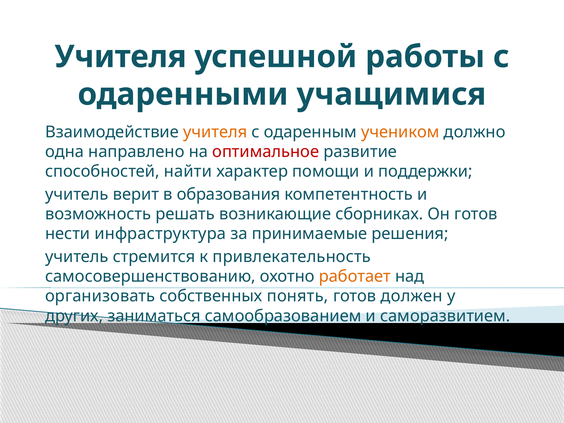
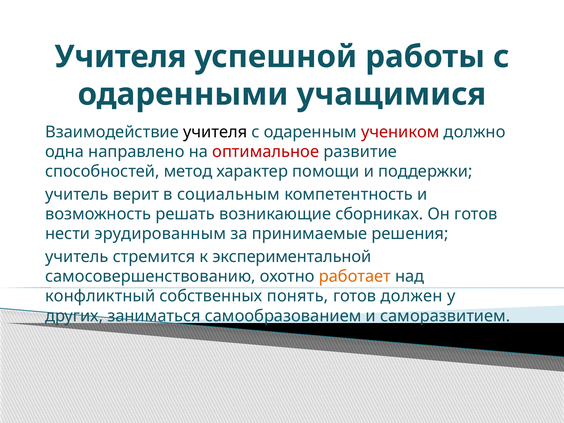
учителя colour: orange -> black (215, 132)
учеником colour: orange -> red (400, 132)
найти: найти -> метод (188, 172)
образования: образования -> социальным (228, 194)
инфраструктура: инфраструктура -> эрудированным (160, 234)
привлекательность: привлекательность -> экспериментальной (292, 257)
организовать: организовать -> конфликтный (100, 296)
